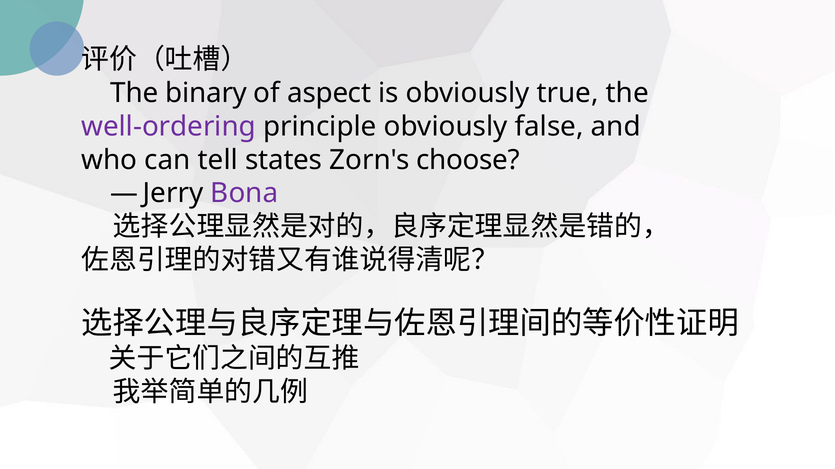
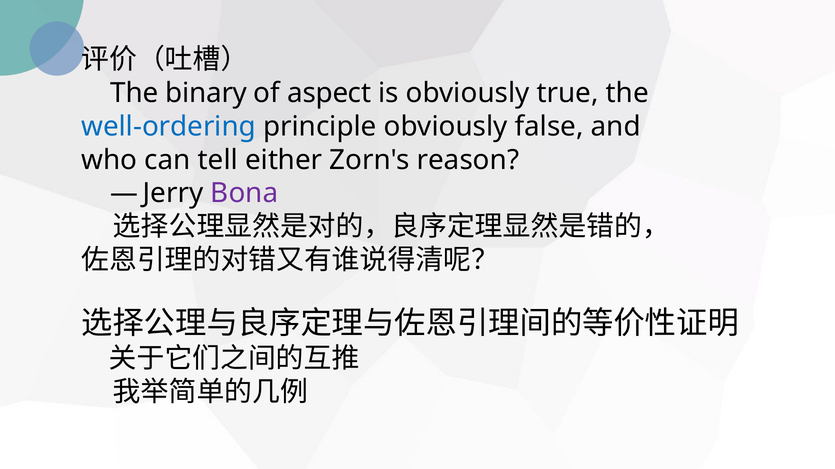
well-ordering colour: purple -> blue (169, 127)
states: states -> either (284, 160)
choose: choose -> reason (468, 160)
